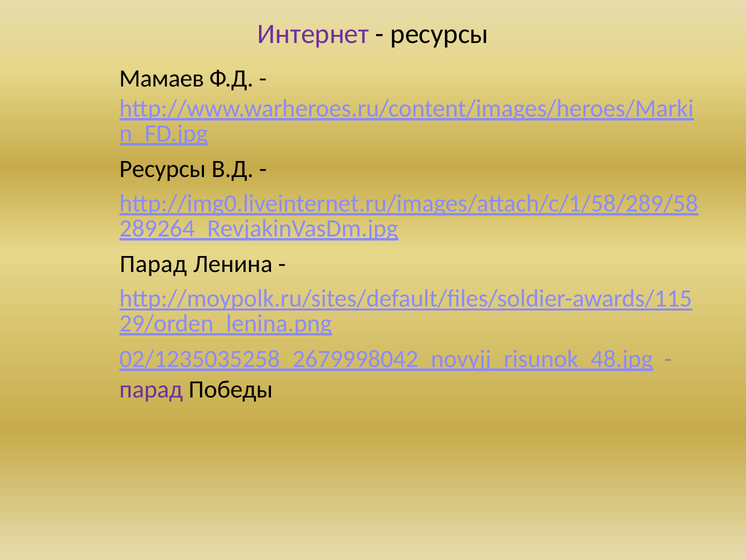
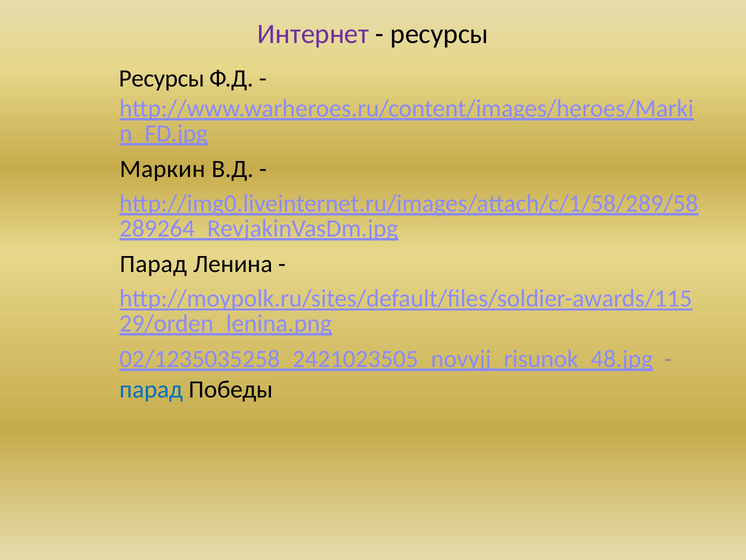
Мамаев: Мамаев -> Ресурсы (162, 79)
Ресурсы: Ресурсы -> Маркин (162, 169)
02/1235035258_2679998042_novyjj_risunok_48.jpg: 02/1235035258_2679998042_novyjj_risunok_48.jpg -> 02/1235035258_2421023505_novyjj_risunok_48.jpg (386, 359)
парад colour: purple -> blue (151, 389)
